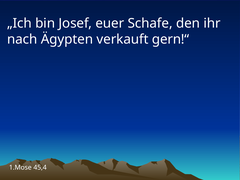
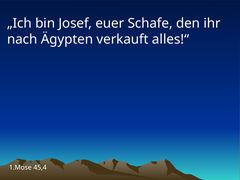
gern!“: gern!“ -> alles!“ (170, 39)
